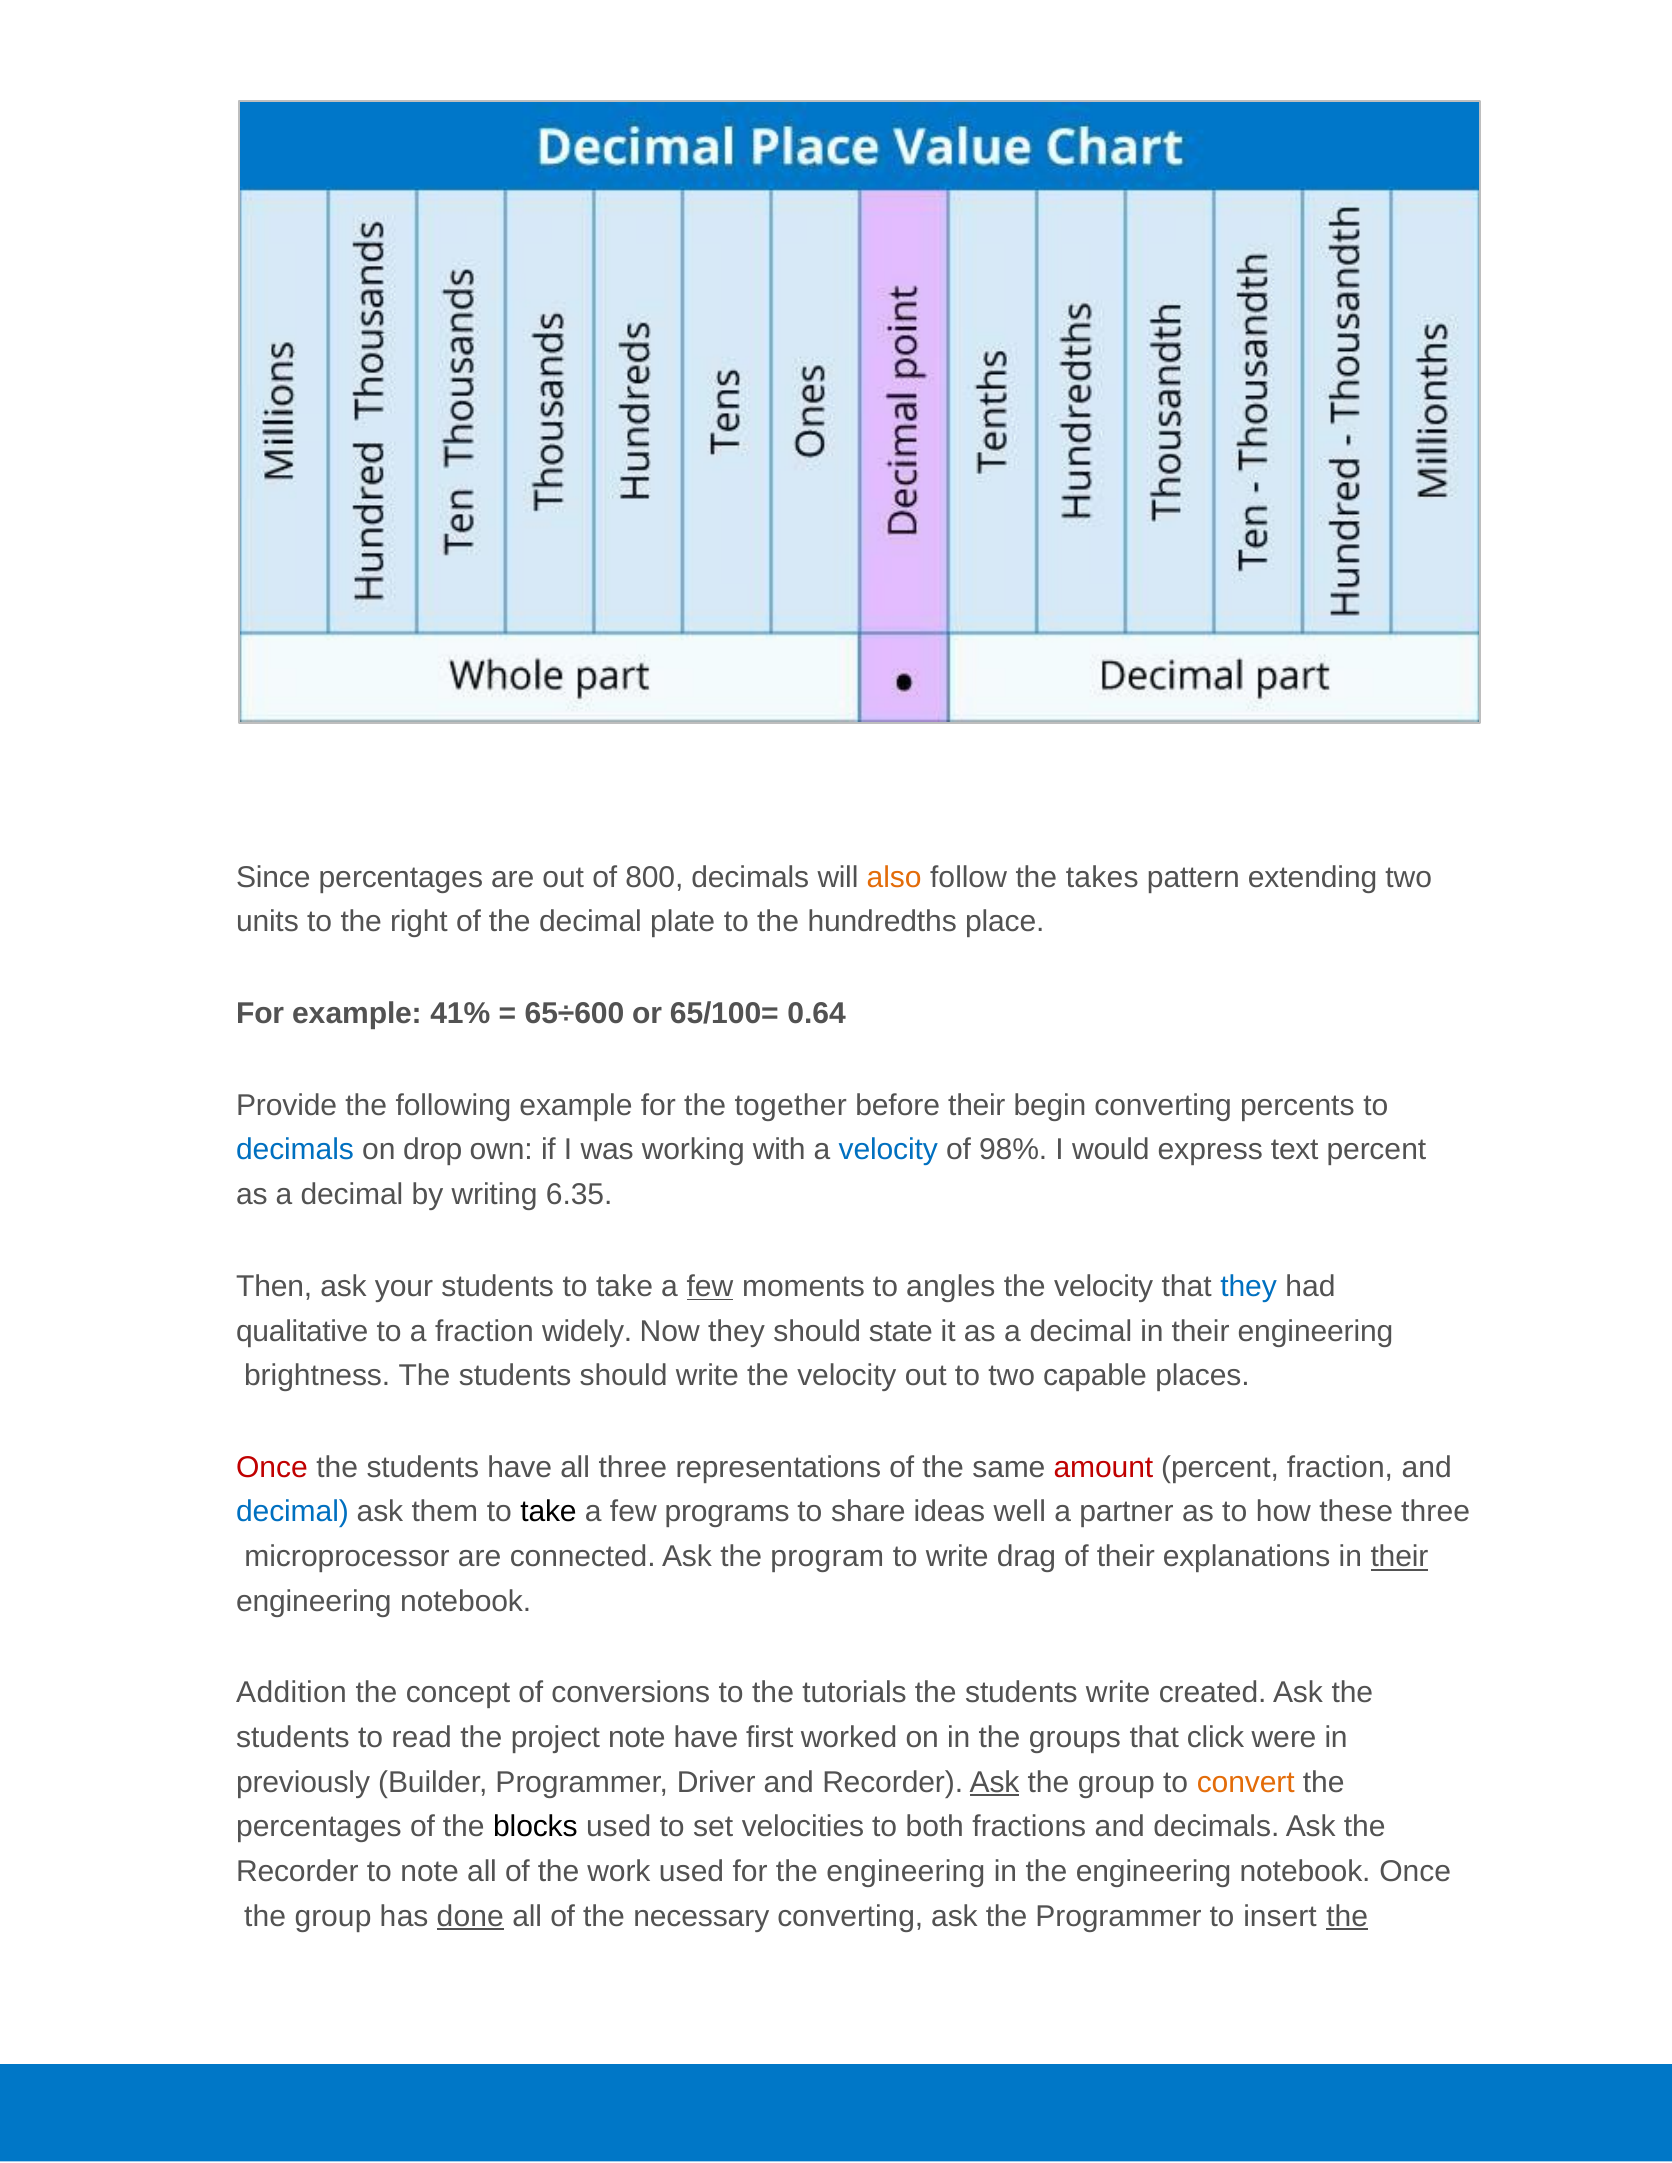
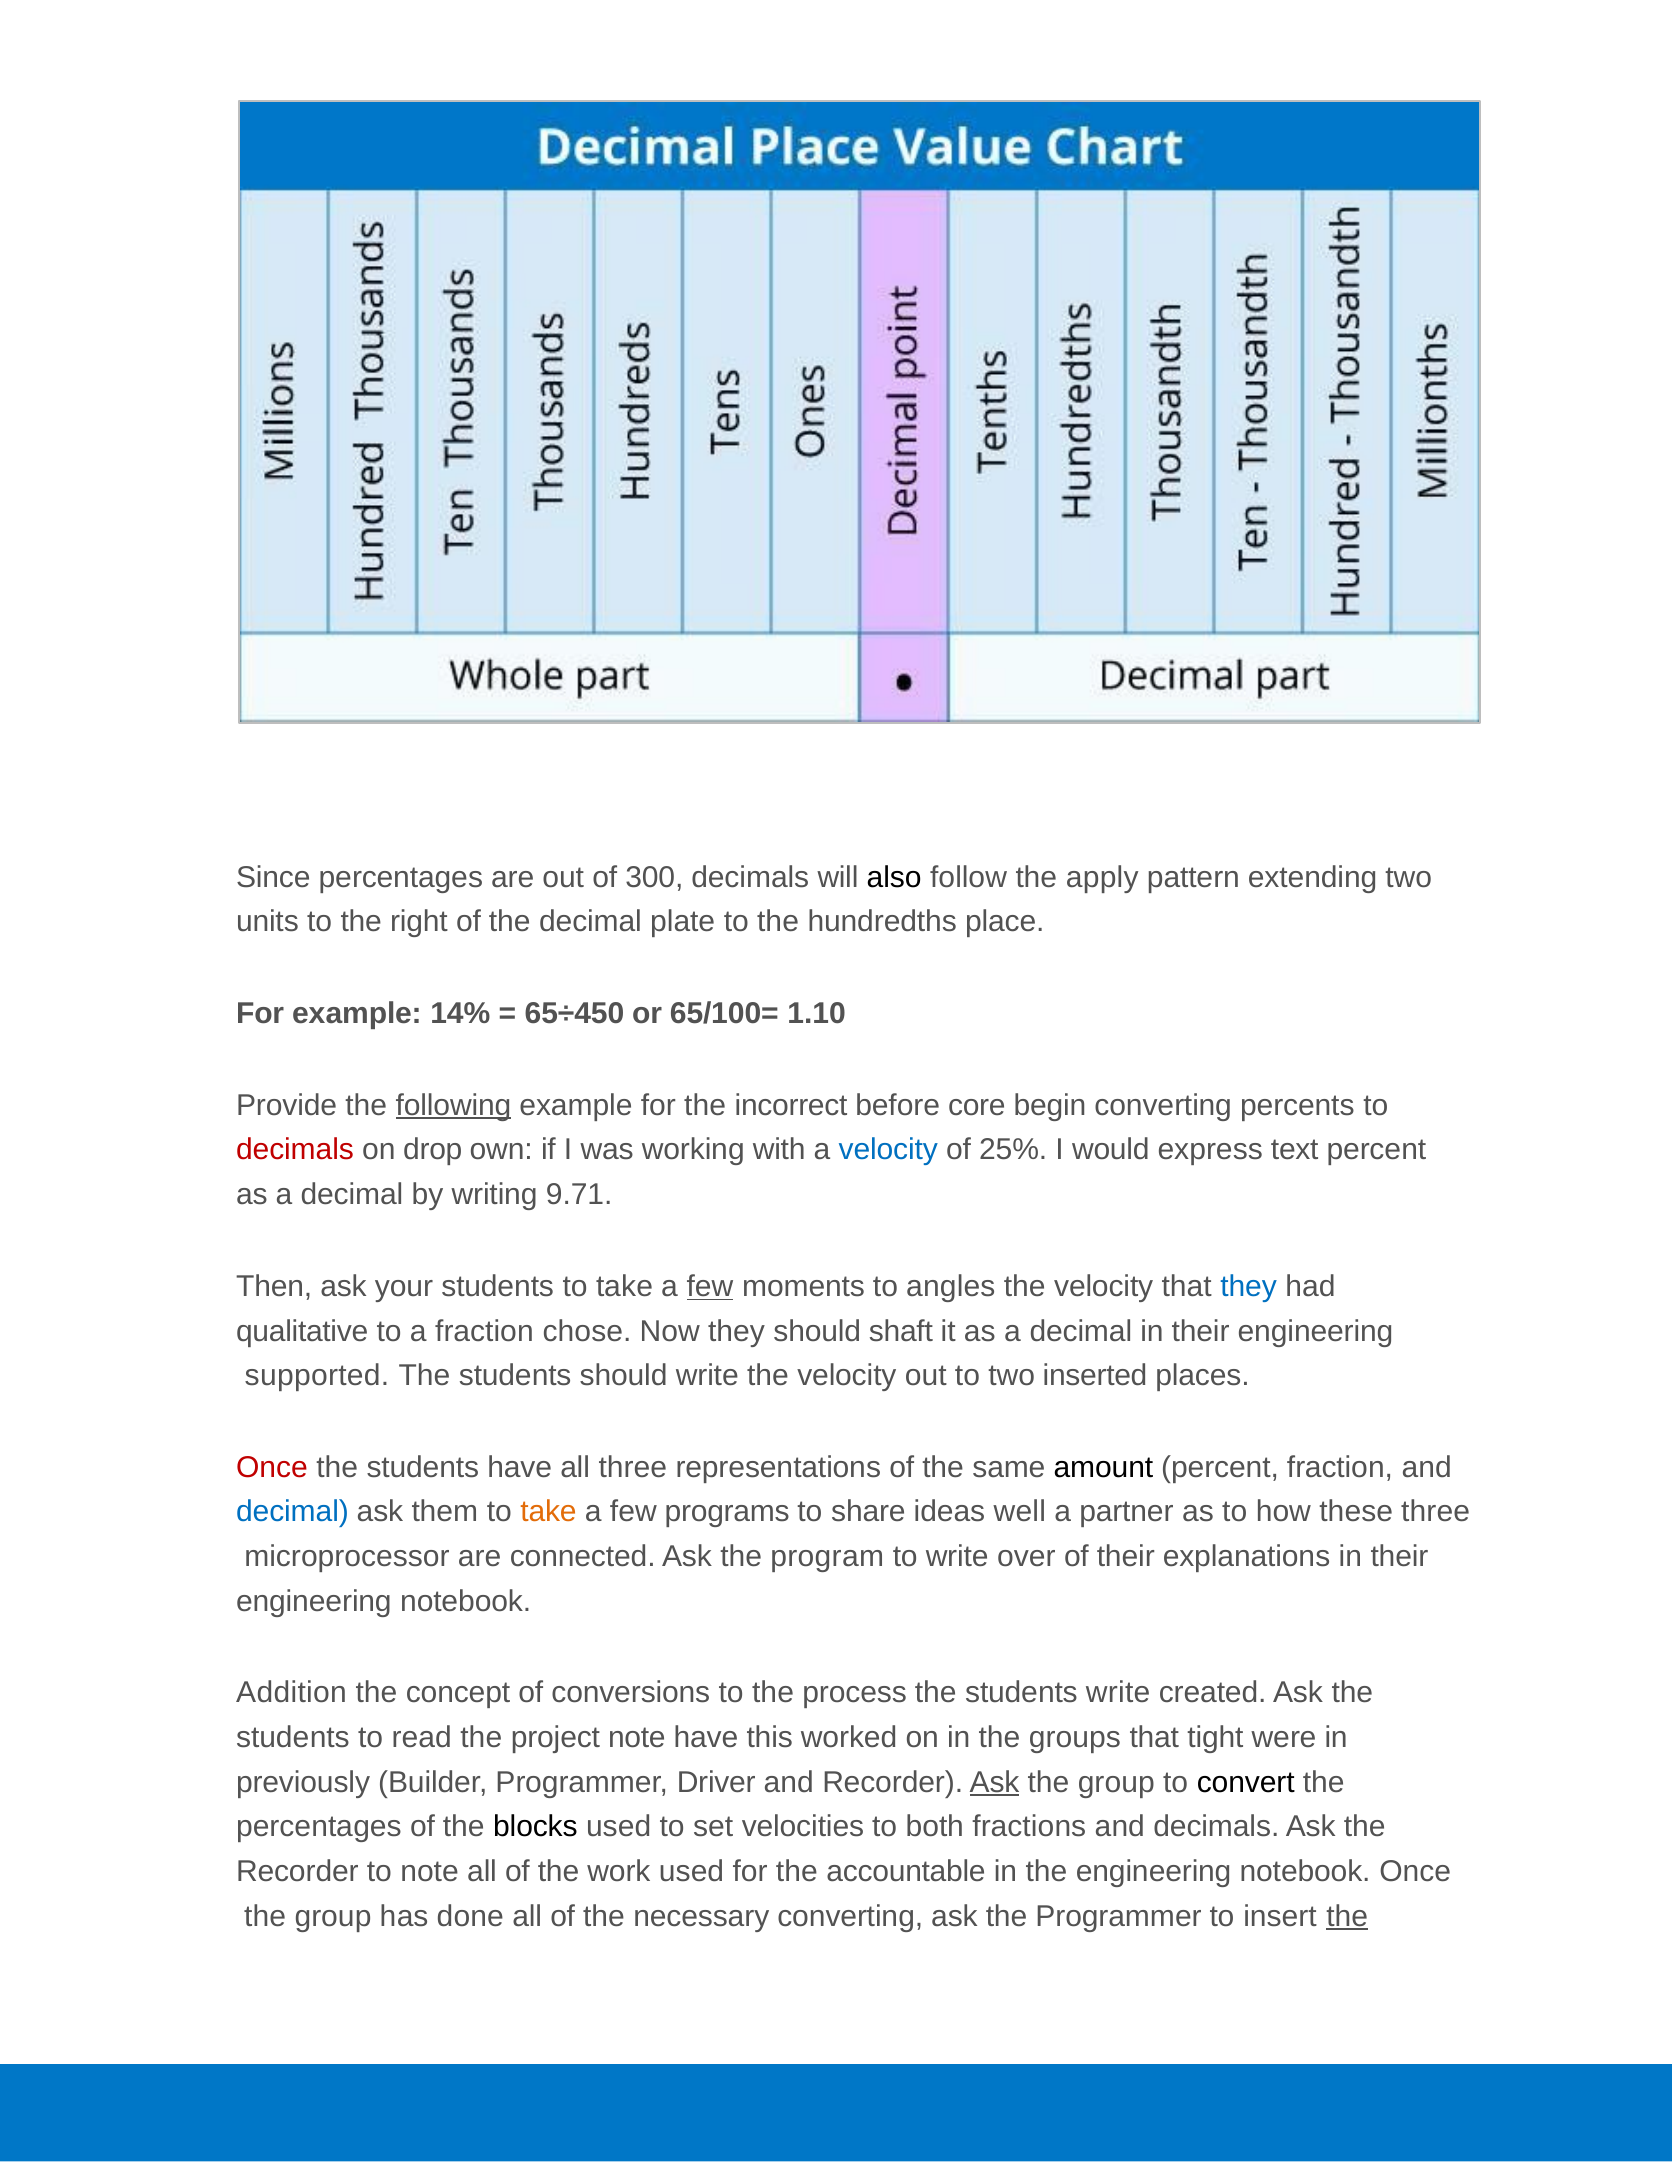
800: 800 -> 300 (654, 877)
also colour: orange -> black (894, 877)
takes: takes -> apply (1102, 877)
41%: 41% -> 14% (460, 1014)
65÷600: 65÷600 -> 65÷450 (574, 1014)
0.64: 0.64 -> 1.10 (817, 1014)
following underline: none -> present (454, 1106)
together: together -> incorrect (791, 1106)
before their: their -> core (977, 1106)
decimals colour: blue -> red (295, 1150)
98%: 98% -> 25% (1013, 1150)
6.35: 6.35 -> 9.71 (579, 1195)
widely: widely -> chose (587, 1332)
state: state -> shaft (901, 1332)
brightness: brightness -> supported (317, 1376)
capable: capable -> inserted (1095, 1376)
amount colour: red -> black (1103, 1468)
take colour: black -> orange (549, 1513)
drag: drag -> over (1026, 1557)
their underline: present -> none (1400, 1557)
tutorials: tutorials -> process (855, 1694)
first: first -> this (770, 1738)
click: click -> tight (1215, 1738)
convert colour: orange -> black (1246, 1783)
for the engineering: engineering -> accountable (906, 1872)
done underline: present -> none (470, 1917)
